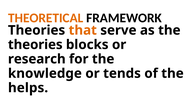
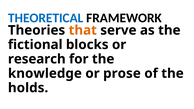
THEORETICAL colour: orange -> blue (46, 18)
theories: theories -> fictional (35, 45)
tends: tends -> prose (122, 73)
helps: helps -> holds (28, 88)
